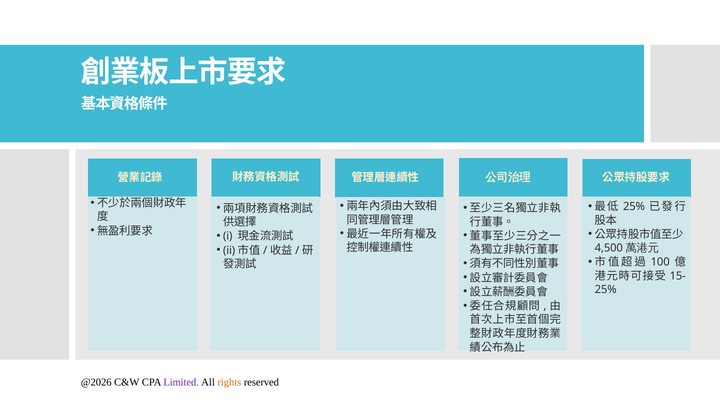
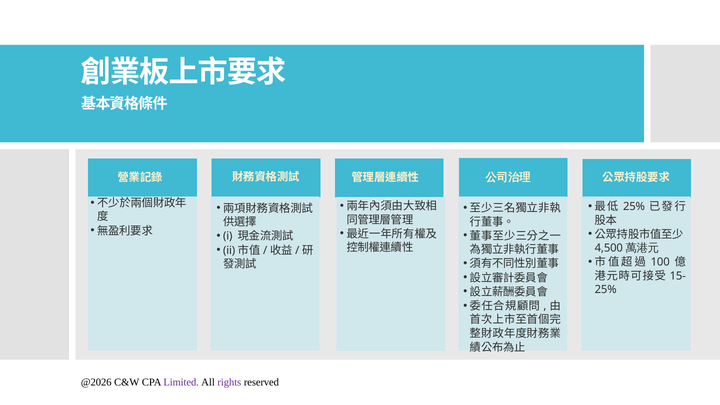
rights colour: orange -> purple (229, 383)
